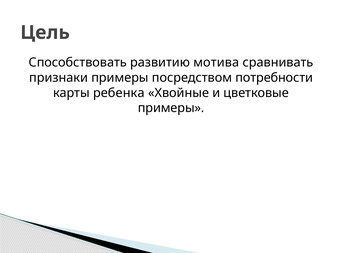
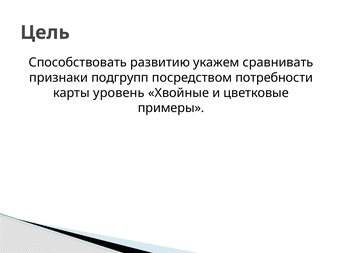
мотива: мотива -> укажем (216, 63)
признаки примеры: примеры -> подгрупп (120, 78)
ребенка: ребенка -> уровень (119, 93)
